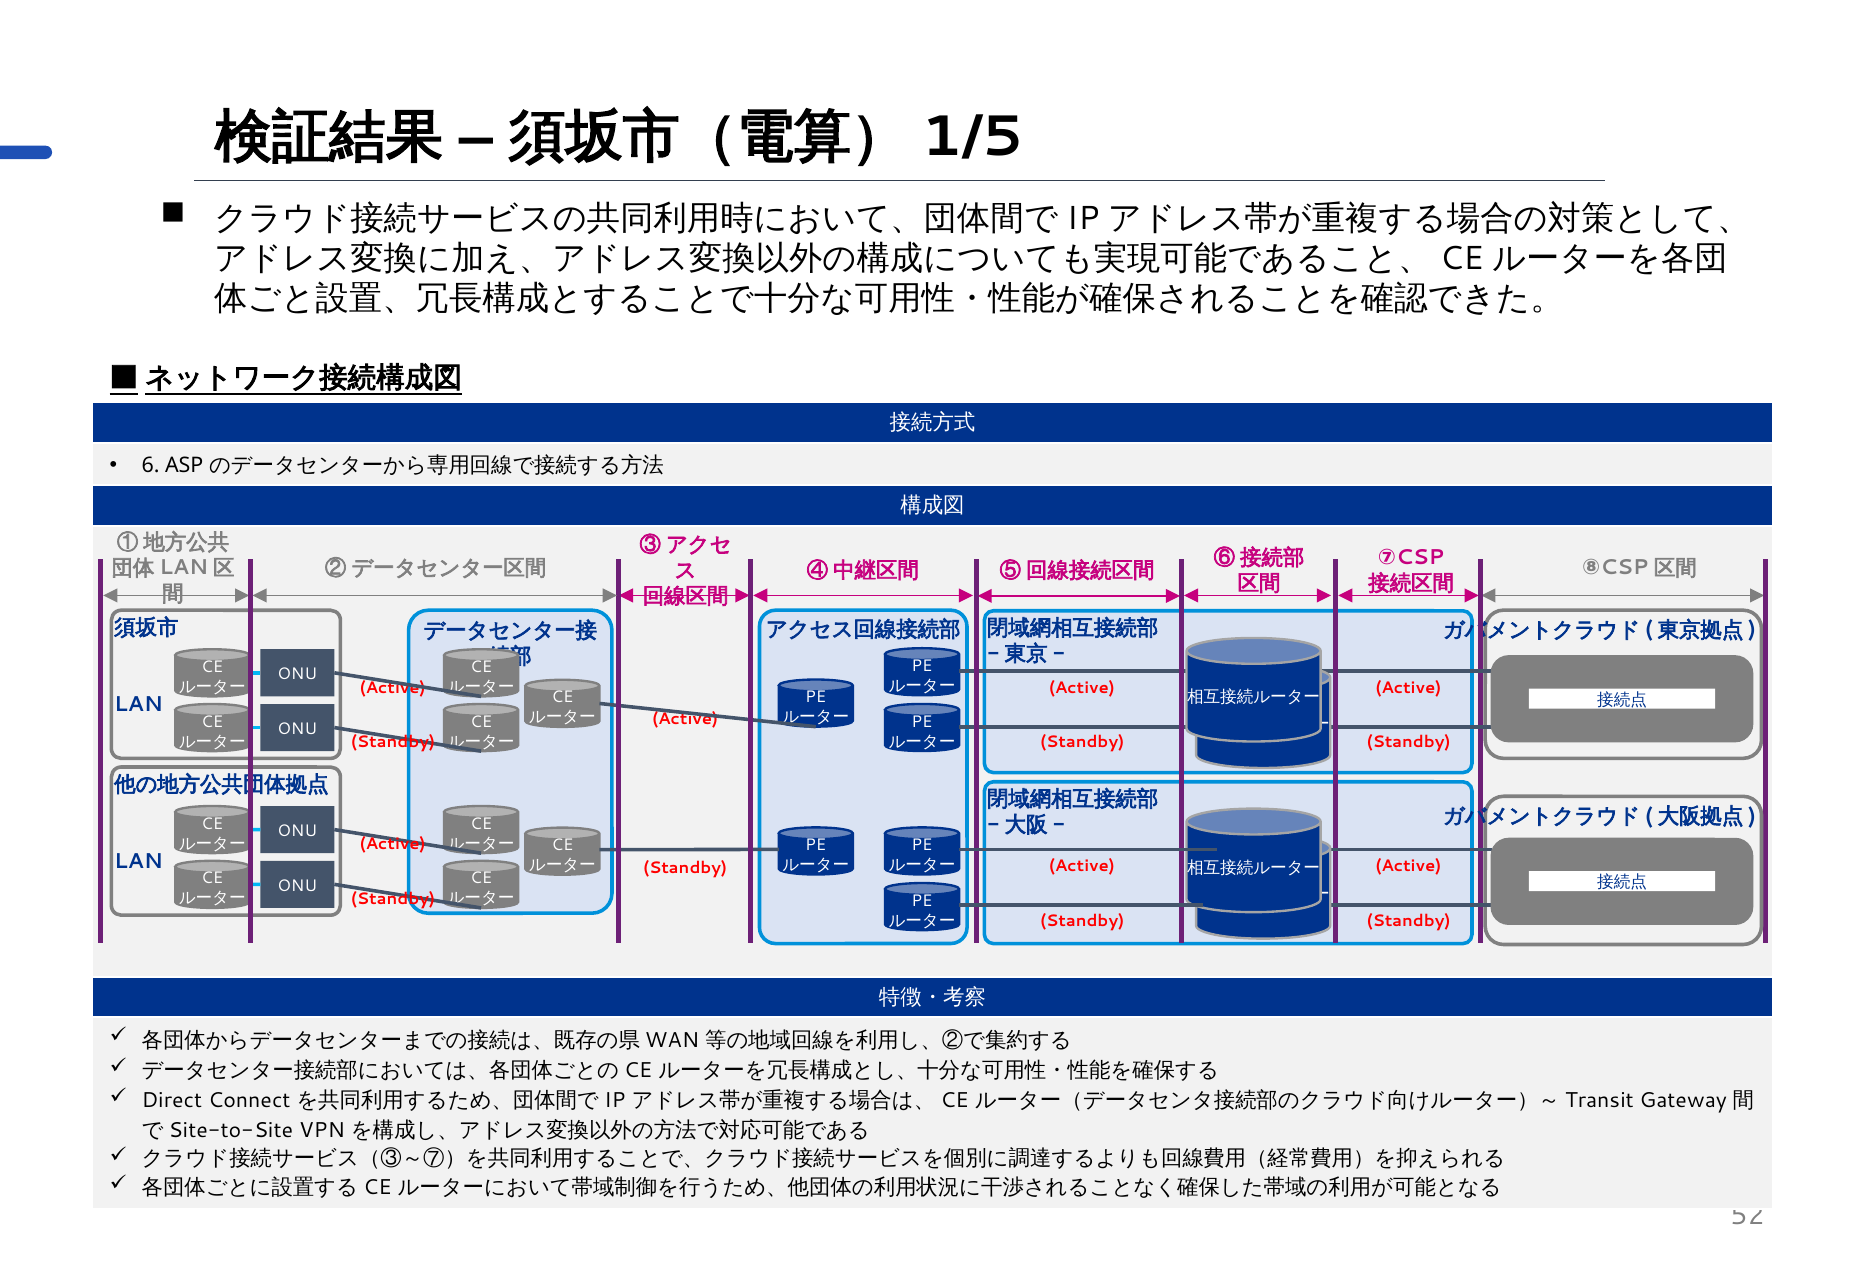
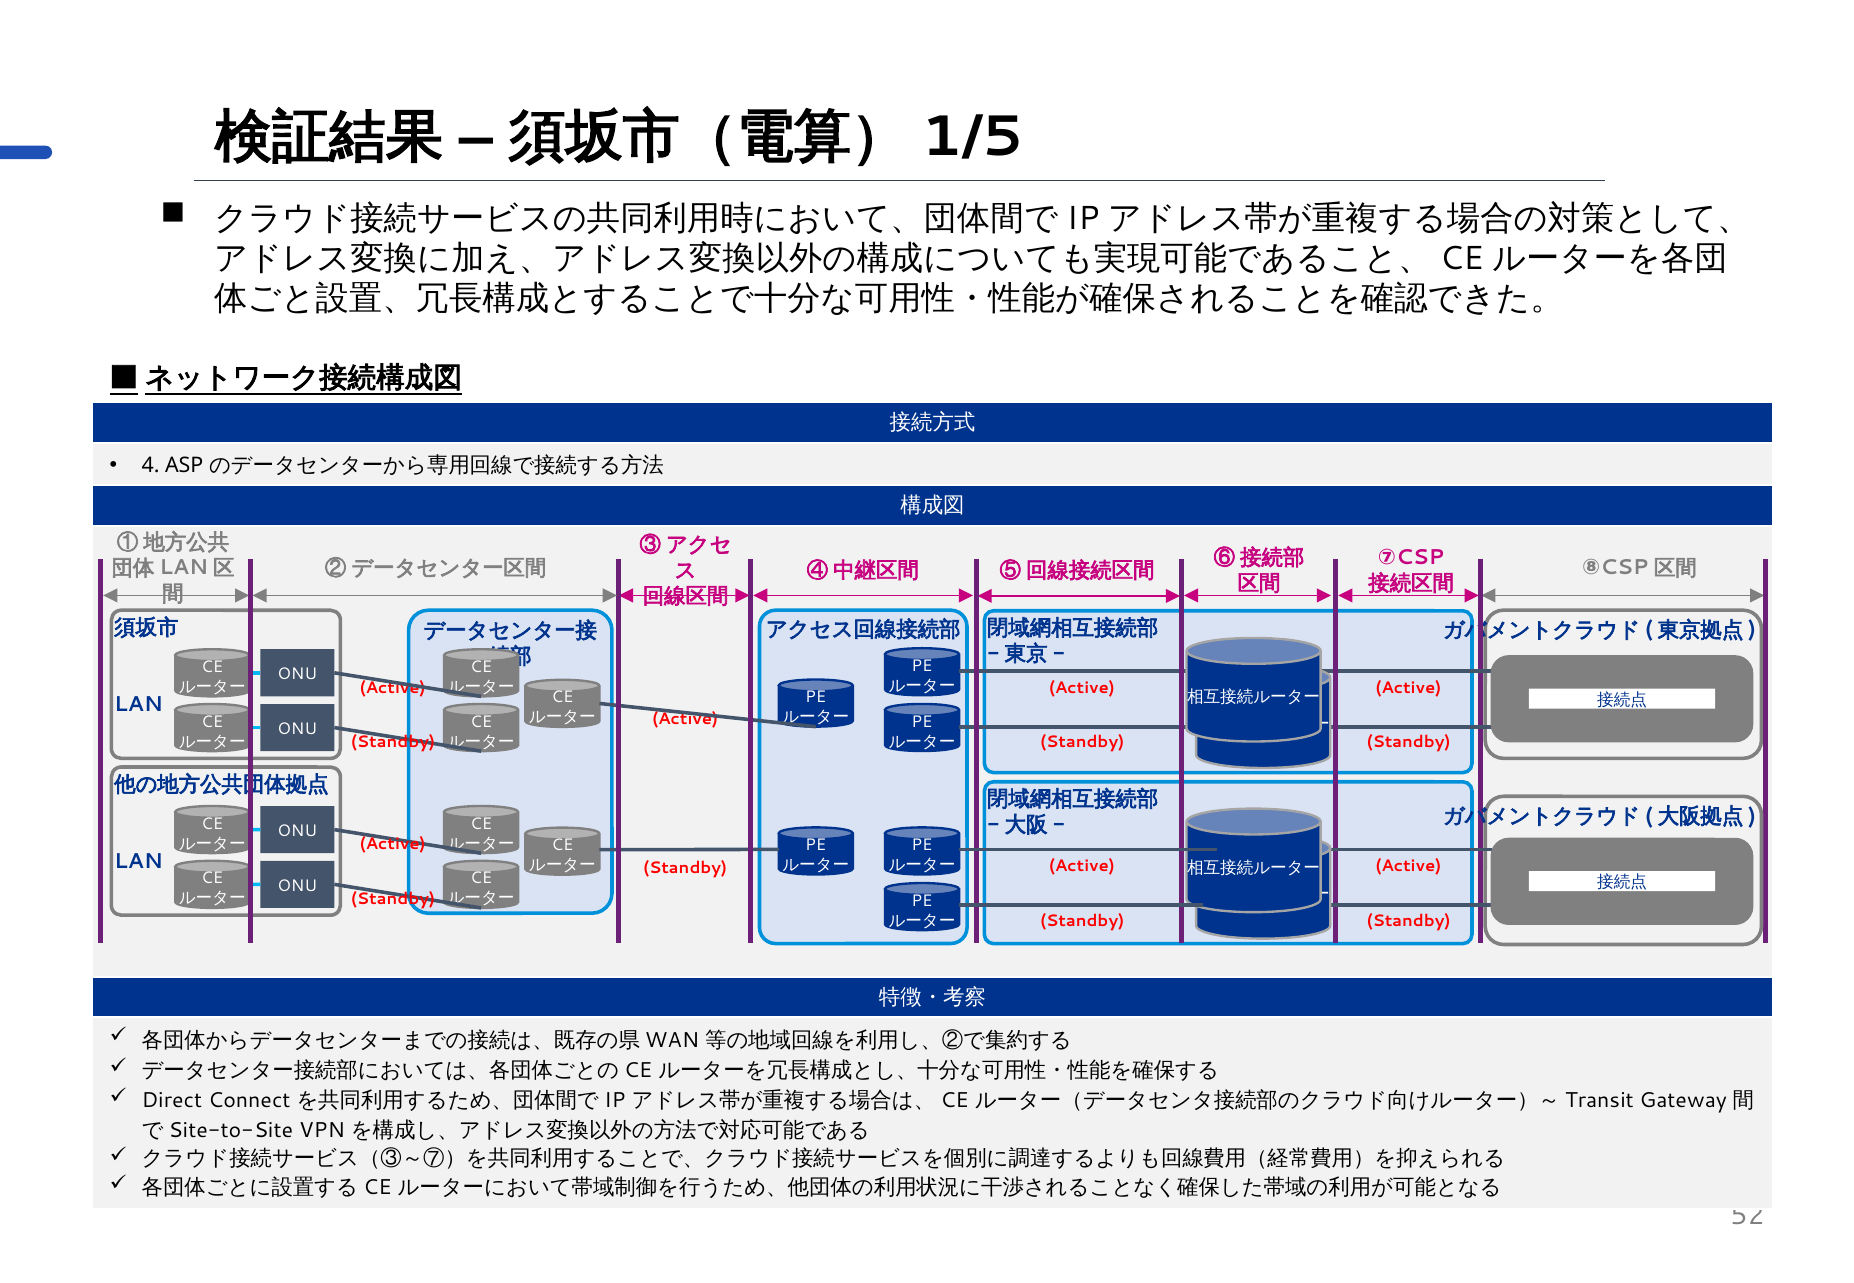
6: 6 -> 4 (151, 465)
